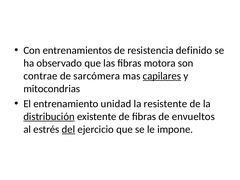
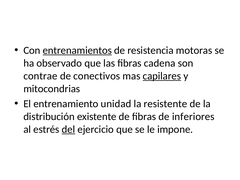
entrenamientos underline: none -> present (77, 50)
definido: definido -> motoras (194, 50)
motora: motora -> cadena (160, 63)
sarcómera: sarcómera -> conectivos (97, 76)
distribución underline: present -> none (49, 116)
envueltos: envueltos -> inferiores (193, 116)
